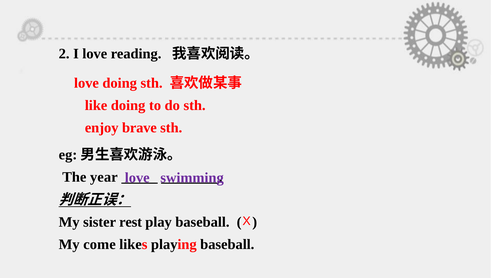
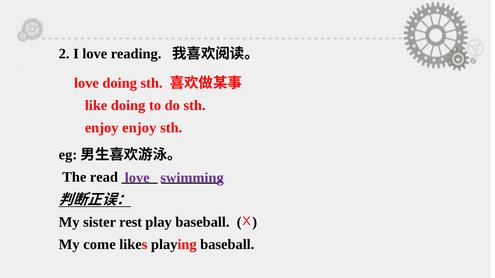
enjoy brave: brave -> enjoy (139, 128)
year: year -> read (104, 177)
